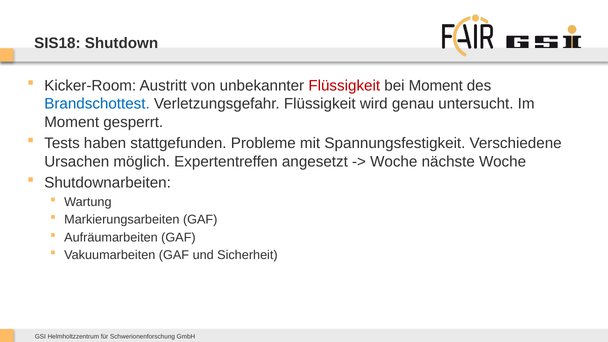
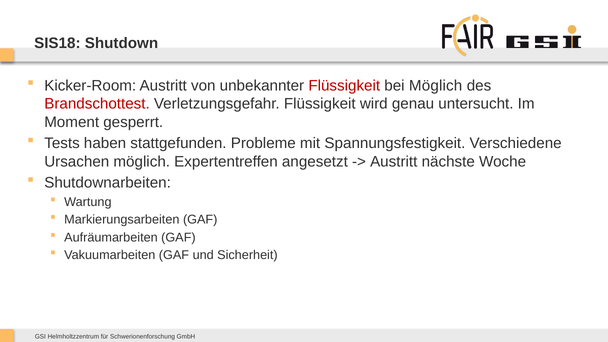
bei Moment: Moment -> Möglich (436, 86)
Brandschottest colour: blue -> red (97, 104)
Woche: Woche -> Austritt (394, 162)
